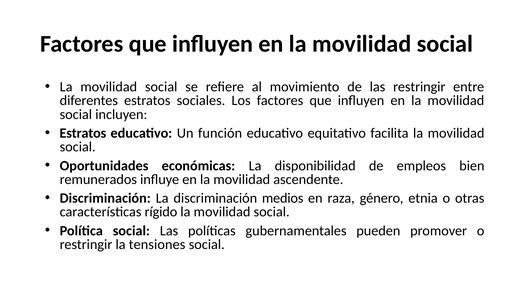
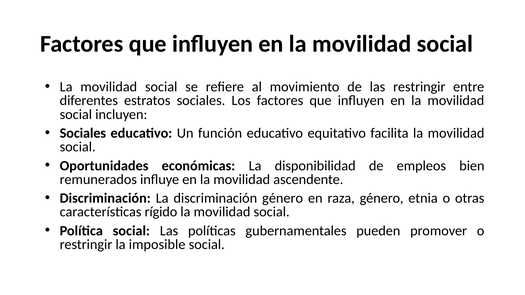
Estratos: Estratos -> Sociales (83, 133)
discriminación medios: medios -> género (283, 198)
tensiones: tensiones -> imposible (157, 245)
